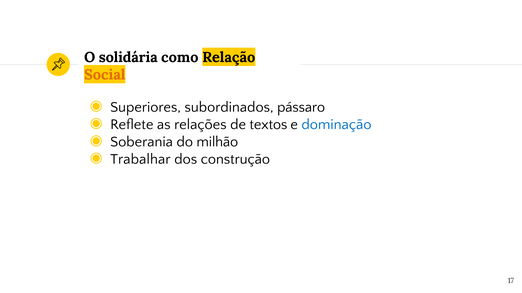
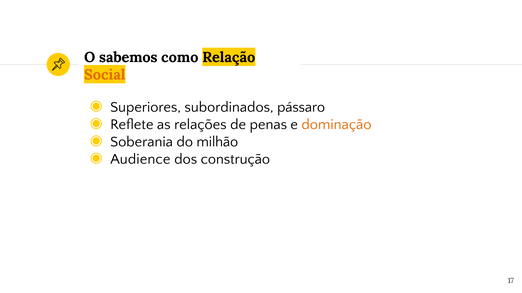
solidária: solidária -> sabemos (128, 57)
textos: textos -> penas (268, 125)
dominação colour: blue -> orange (336, 125)
Trabalhar: Trabalhar -> Audience (140, 159)
